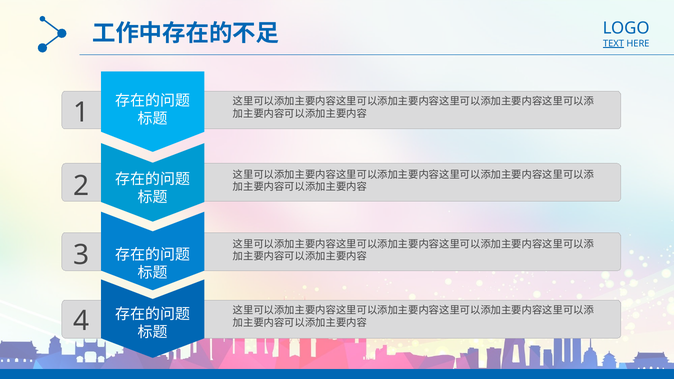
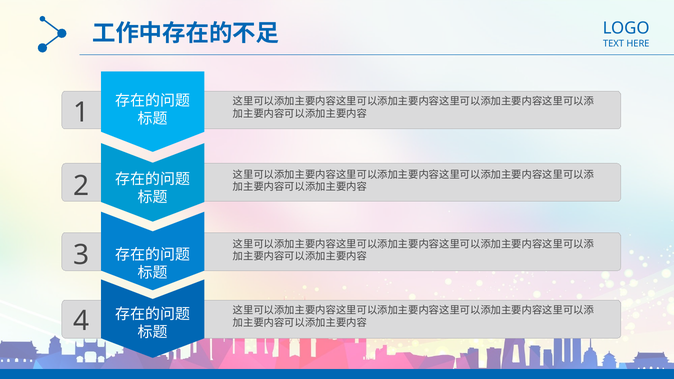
TEXT underline: present -> none (613, 44)
